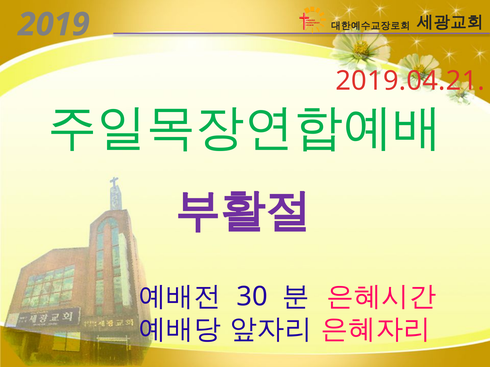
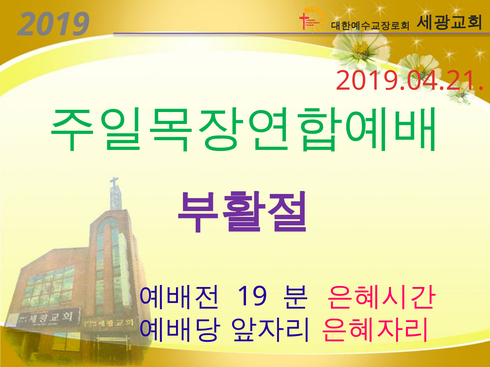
30: 30 -> 19 (252, 297)
